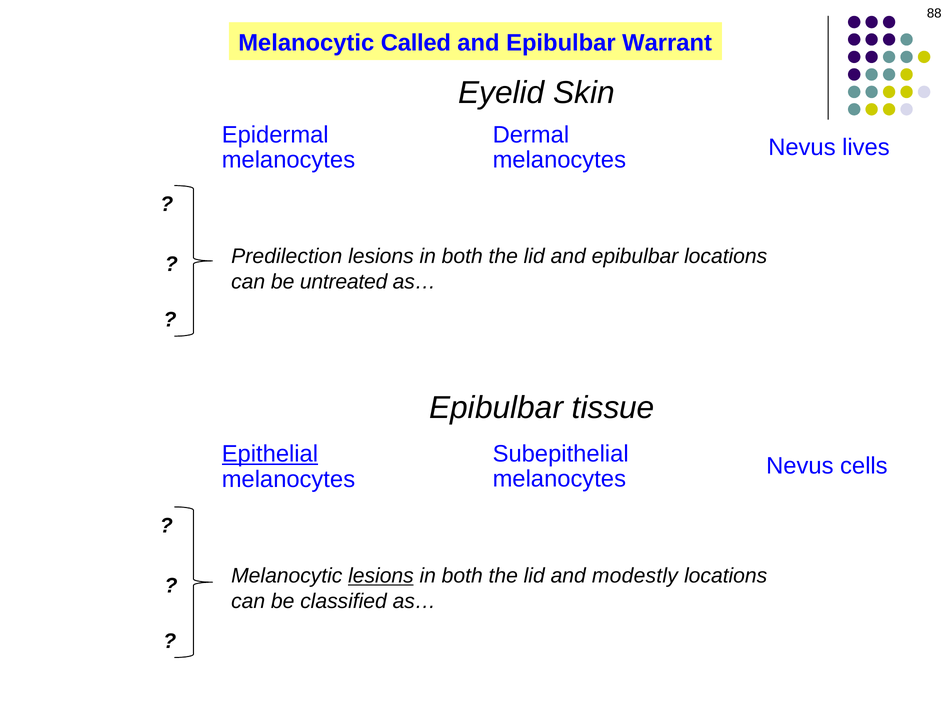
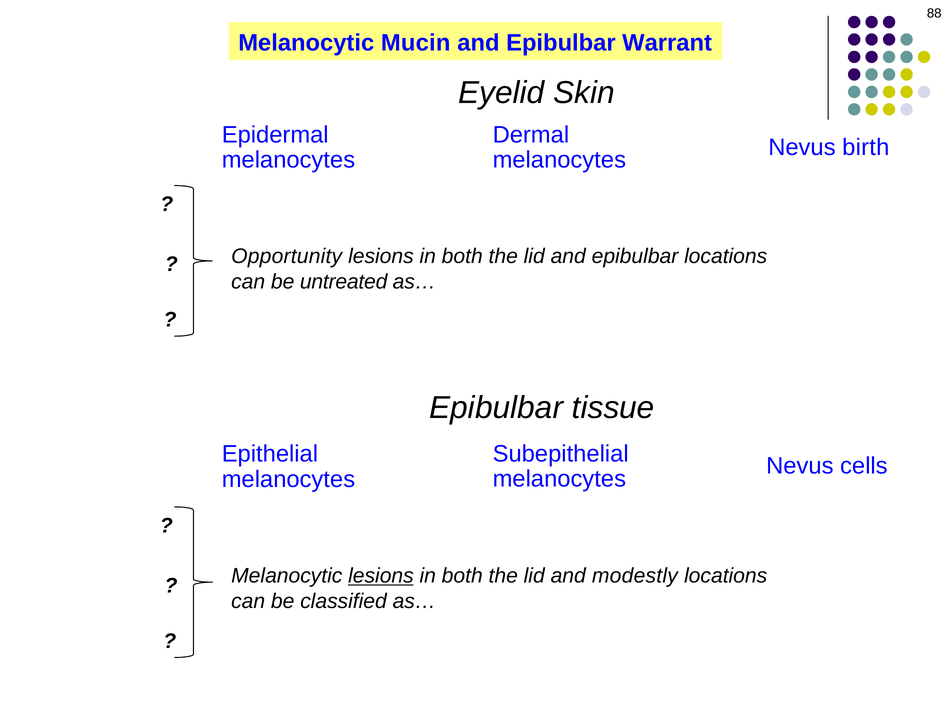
Called: Called -> Mucin (416, 43)
lives: lives -> birth (866, 147)
Predilection: Predilection -> Opportunity (287, 257)
Epithelial underline: present -> none (270, 454)
